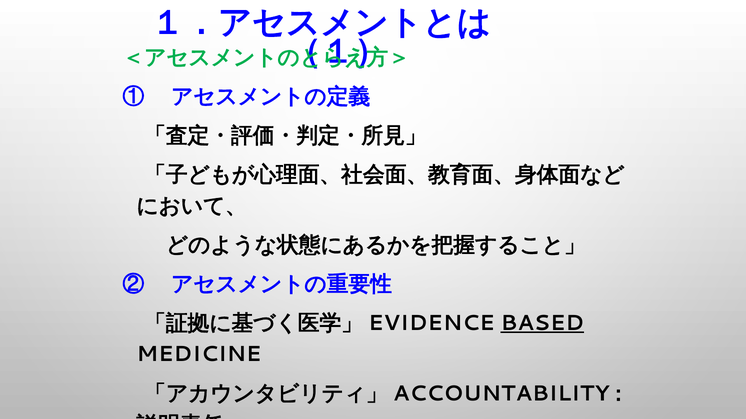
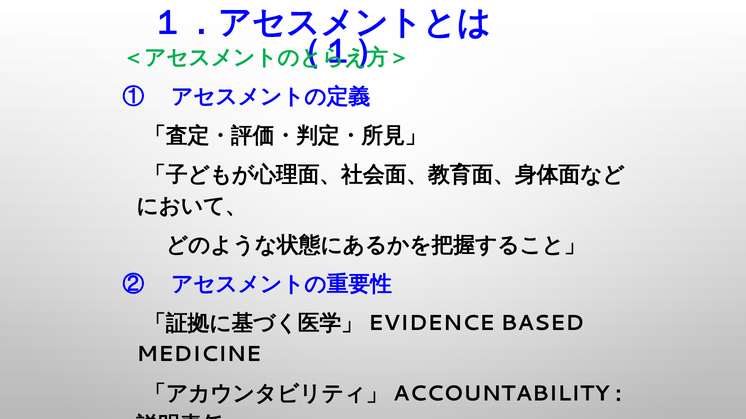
BASED underline: present -> none (542, 323)
